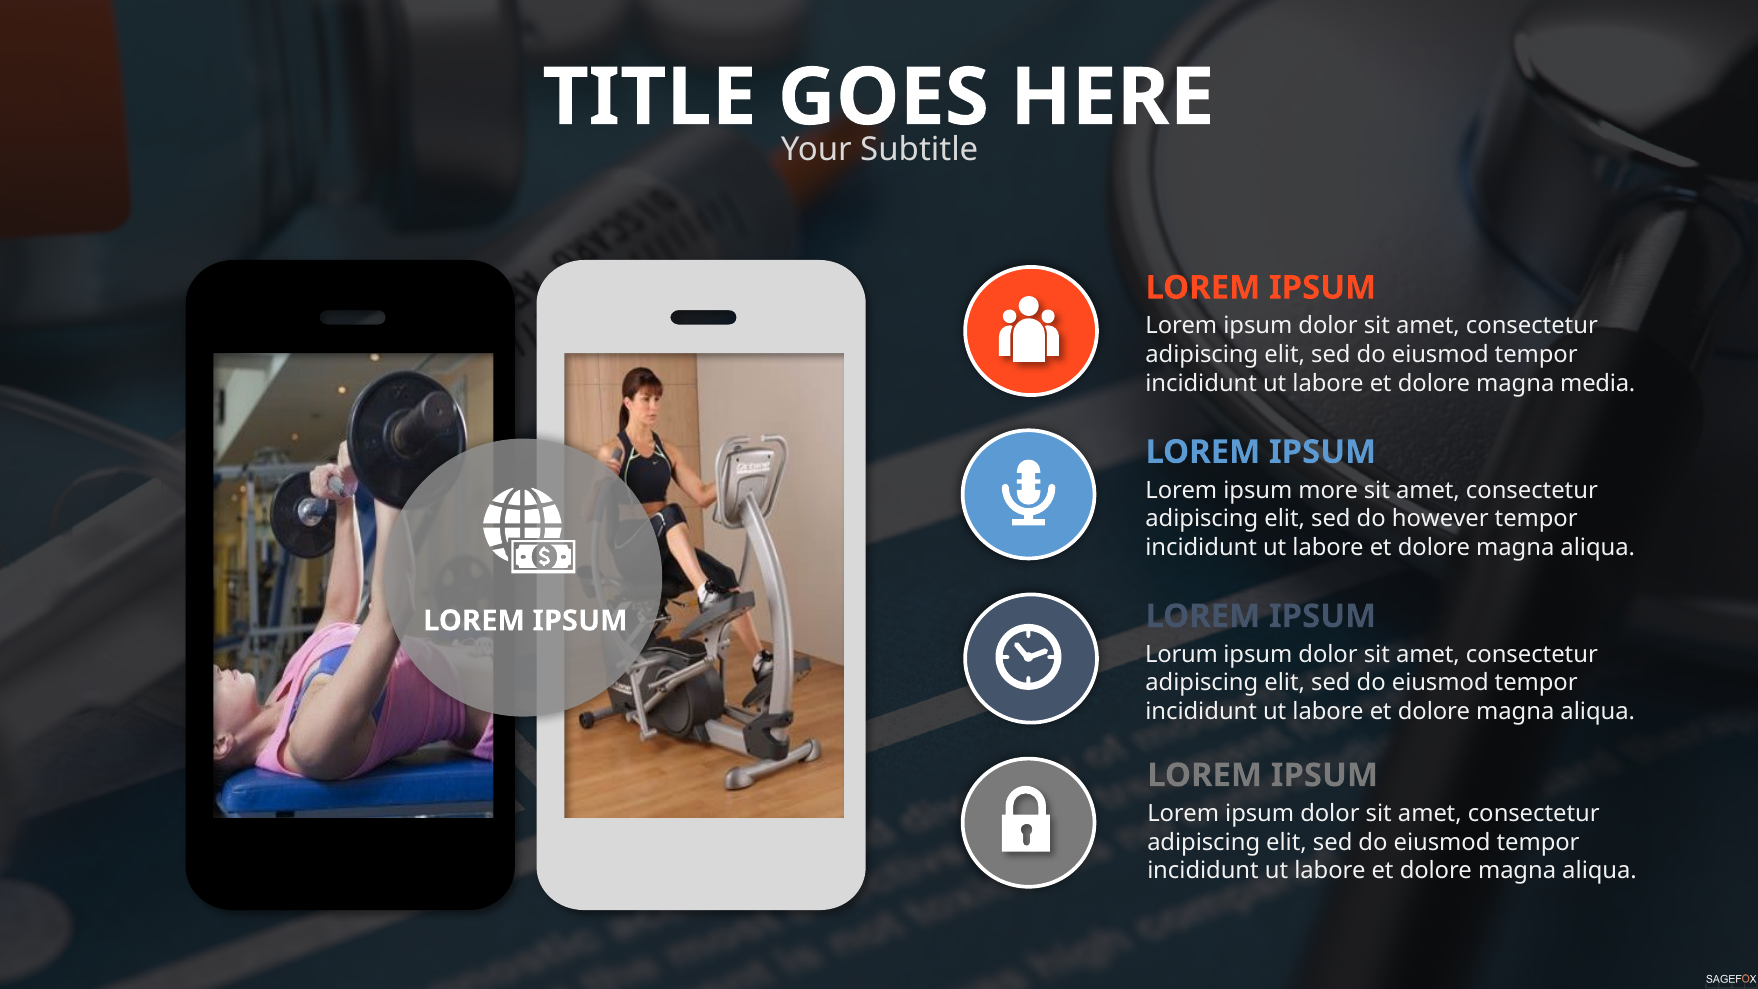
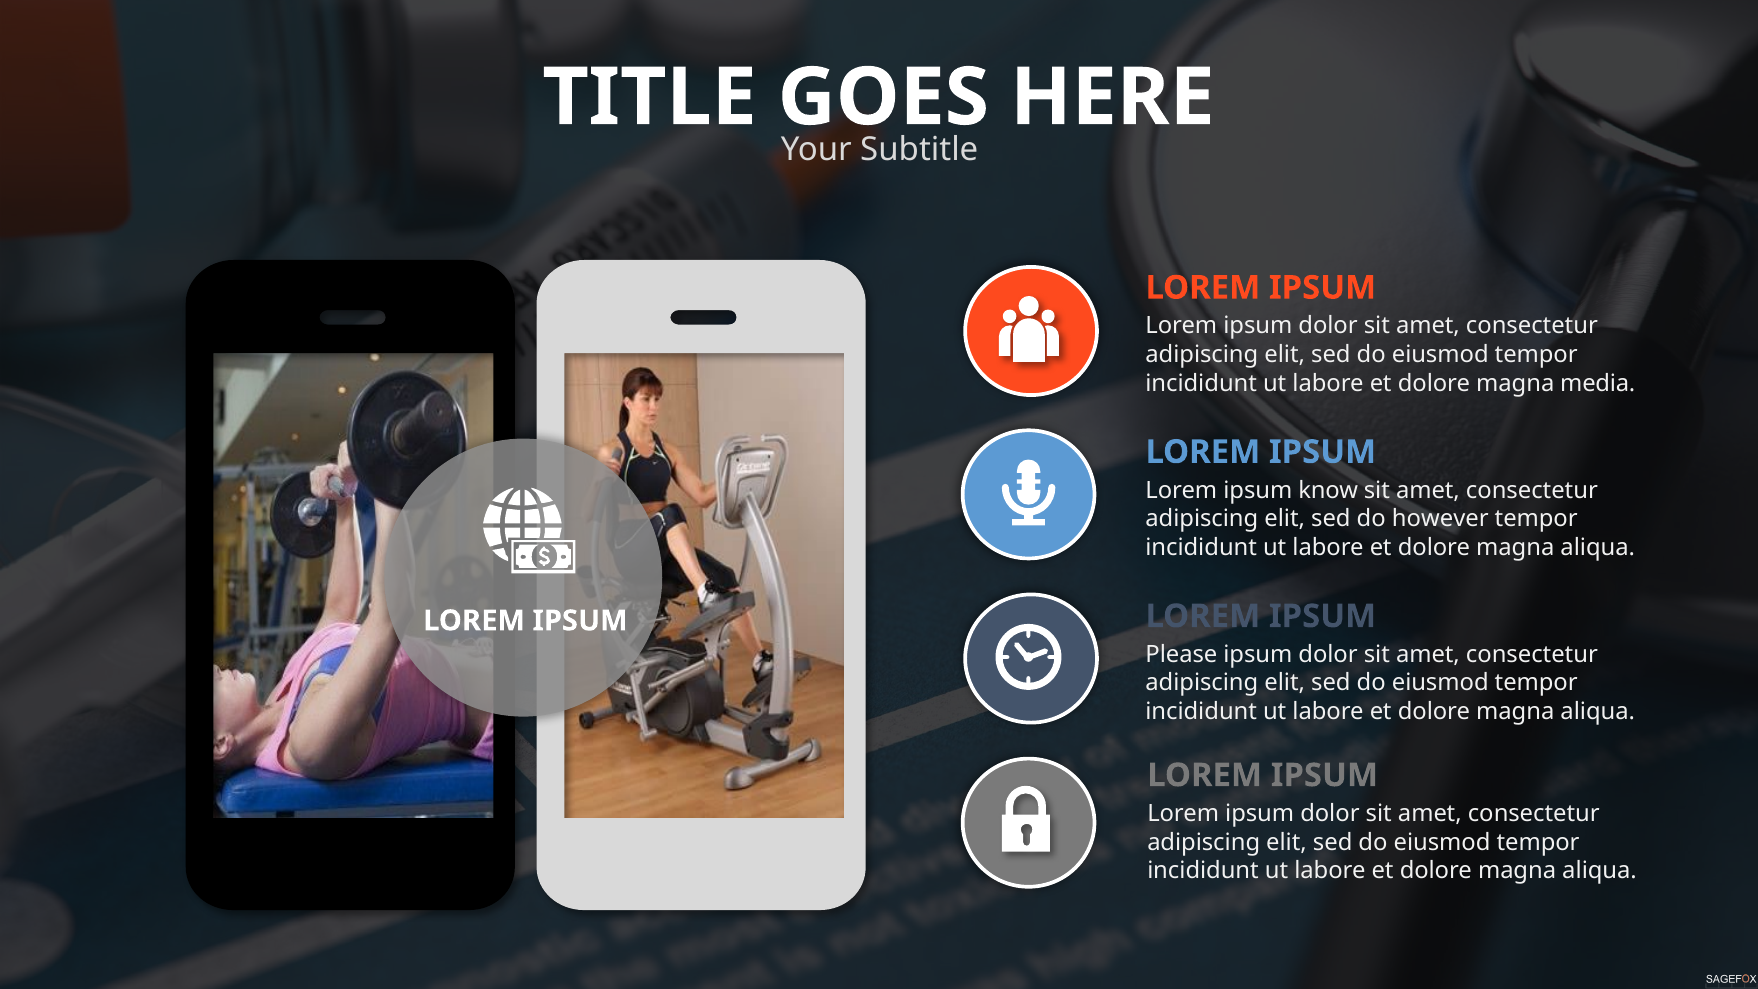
more: more -> know (1328, 490)
Lorum: Lorum -> Please (1181, 654)
